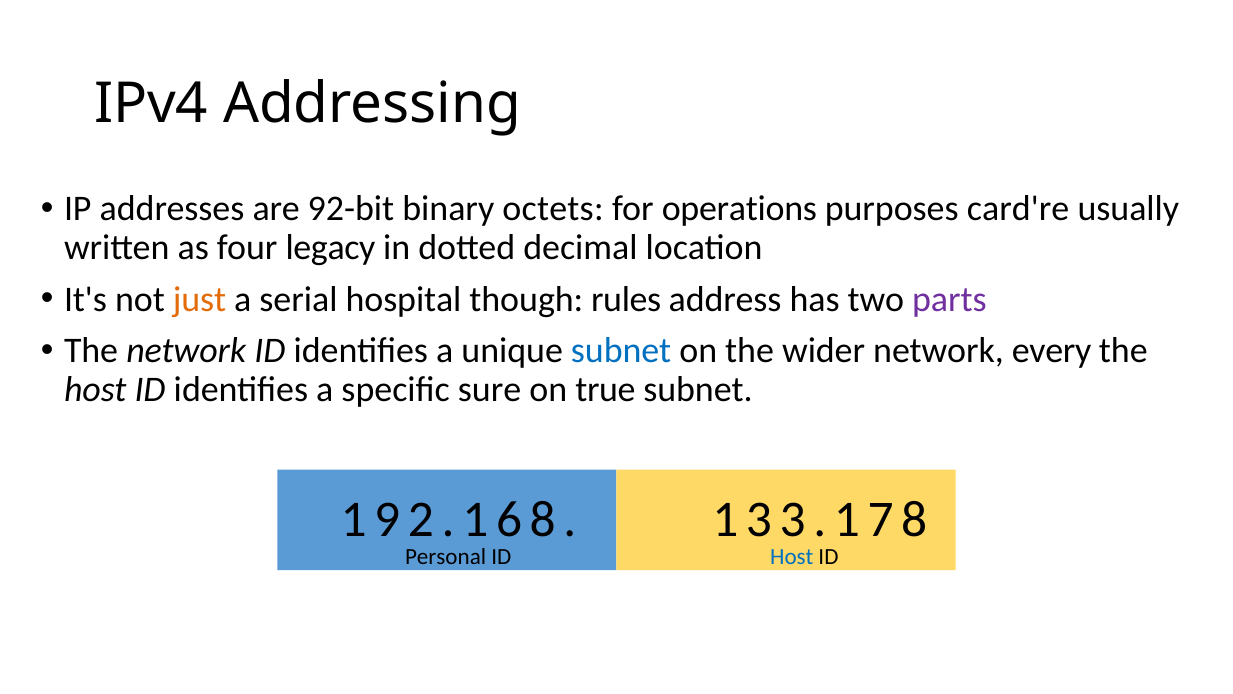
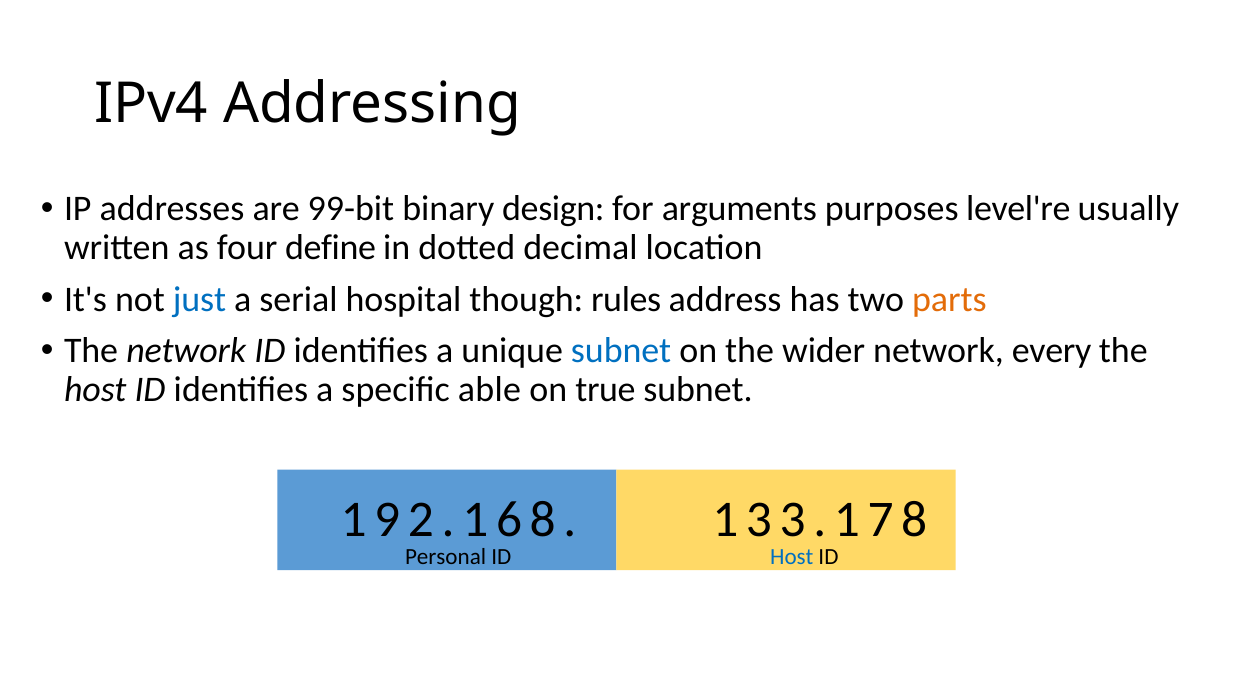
92-bit: 92-bit -> 99-bit (351, 208)
octets: octets -> design (553, 208)
operations: operations -> arguments (739, 208)
card're: card're -> level're (1018, 208)
legacy: legacy -> define (331, 247)
just colour: orange -> blue (200, 299)
parts colour: purple -> orange (949, 299)
sure: sure -> able (489, 390)
